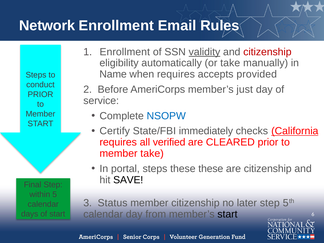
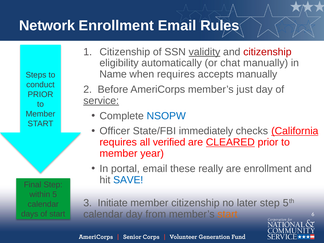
Enrollment: Enrollment -> Citizenship (125, 52)
or take: take -> chat (230, 63)
accepts provided: provided -> manually (257, 74)
service underline: none -> present (101, 101)
Certify: Certify -> Officer (115, 131)
CLEARED underline: none -> present (230, 142)
member take: take -> year (152, 153)
portal steps: steps -> email (155, 169)
these these: these -> really (211, 169)
are citizenship: citizenship -> enrollment (268, 169)
SAVE colour: black -> blue (128, 180)
Status: Status -> Initiate (113, 203)
start colour: black -> orange (227, 214)
